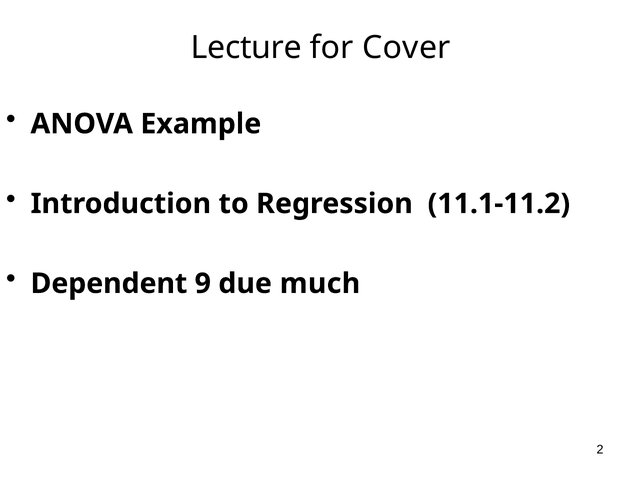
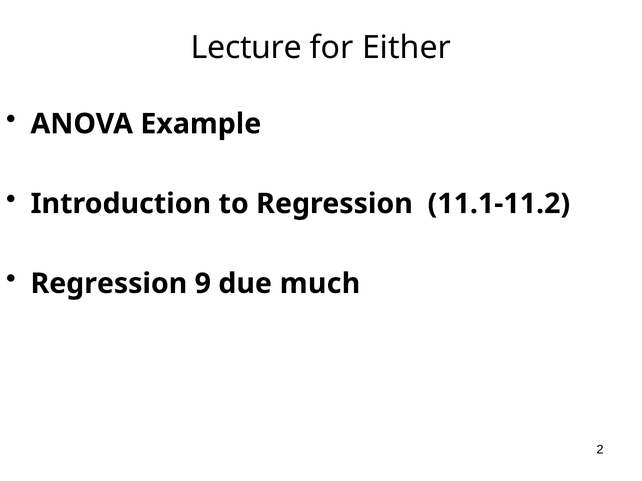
Cover: Cover -> Either (407, 48)
Dependent: Dependent -> Regression (109, 284)
